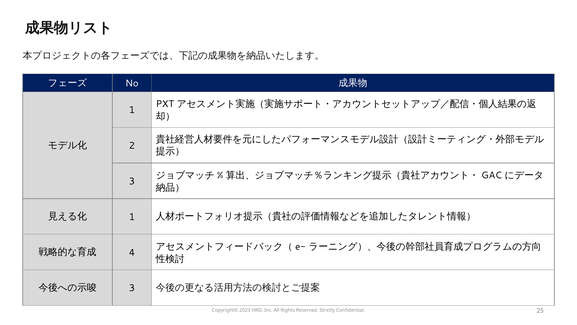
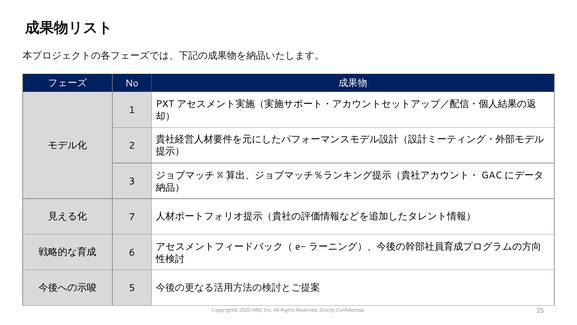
1: 1 -> 7 (132, 217)
4: 4 -> 6 (132, 252)
3: 3 -> 5 (132, 288)
